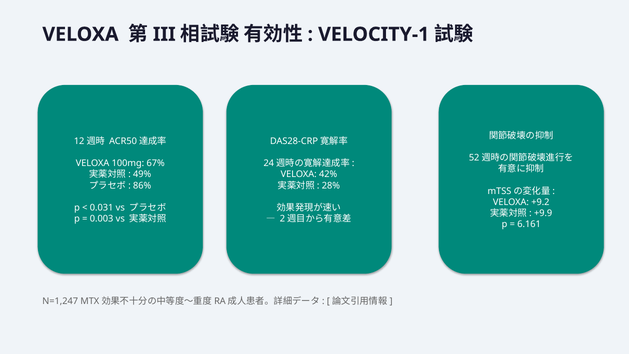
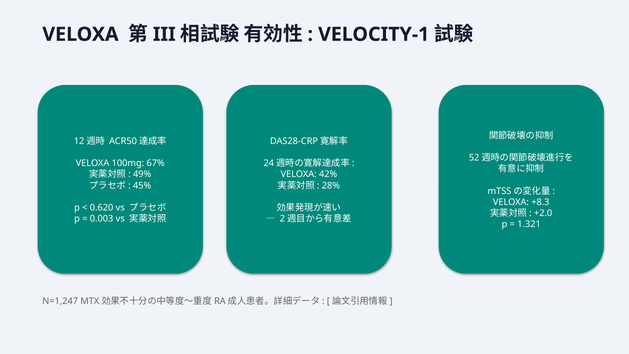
86%: 86% -> 45% (142, 185)
+9.2: +9.2 -> +8.3 (540, 202)
0.031: 0.031 -> 0.620 (102, 207)
+9.9: +9.9 -> +2.0 (543, 213)
6.161: 6.161 -> 1.321 (529, 224)
